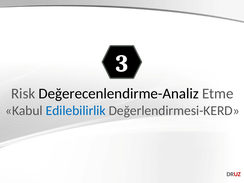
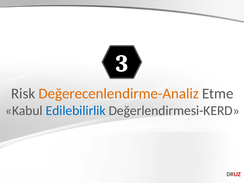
Değerecenlendirme-Analiz colour: black -> orange (119, 94)
